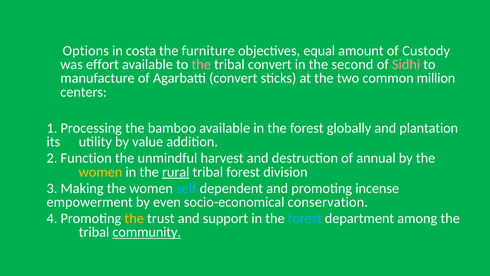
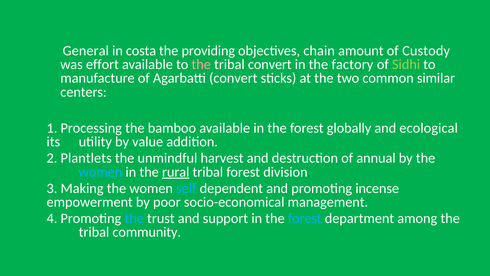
Options: Options -> General (86, 51)
furniture: furniture -> providing (208, 51)
equal: equal -> chain (319, 51)
second: second -> factory (352, 64)
Sidhi colour: pink -> light green (406, 64)
million: million -> similar (436, 78)
plantation: plantation -> ecological (429, 128)
Function: Function -> Plantlets (86, 158)
women colour: yellow -> light blue (101, 172)
even: even -> poor (167, 202)
conservation: conservation -> management (328, 202)
the colour: yellow -> light blue (134, 218)
community underline: present -> none (147, 232)
